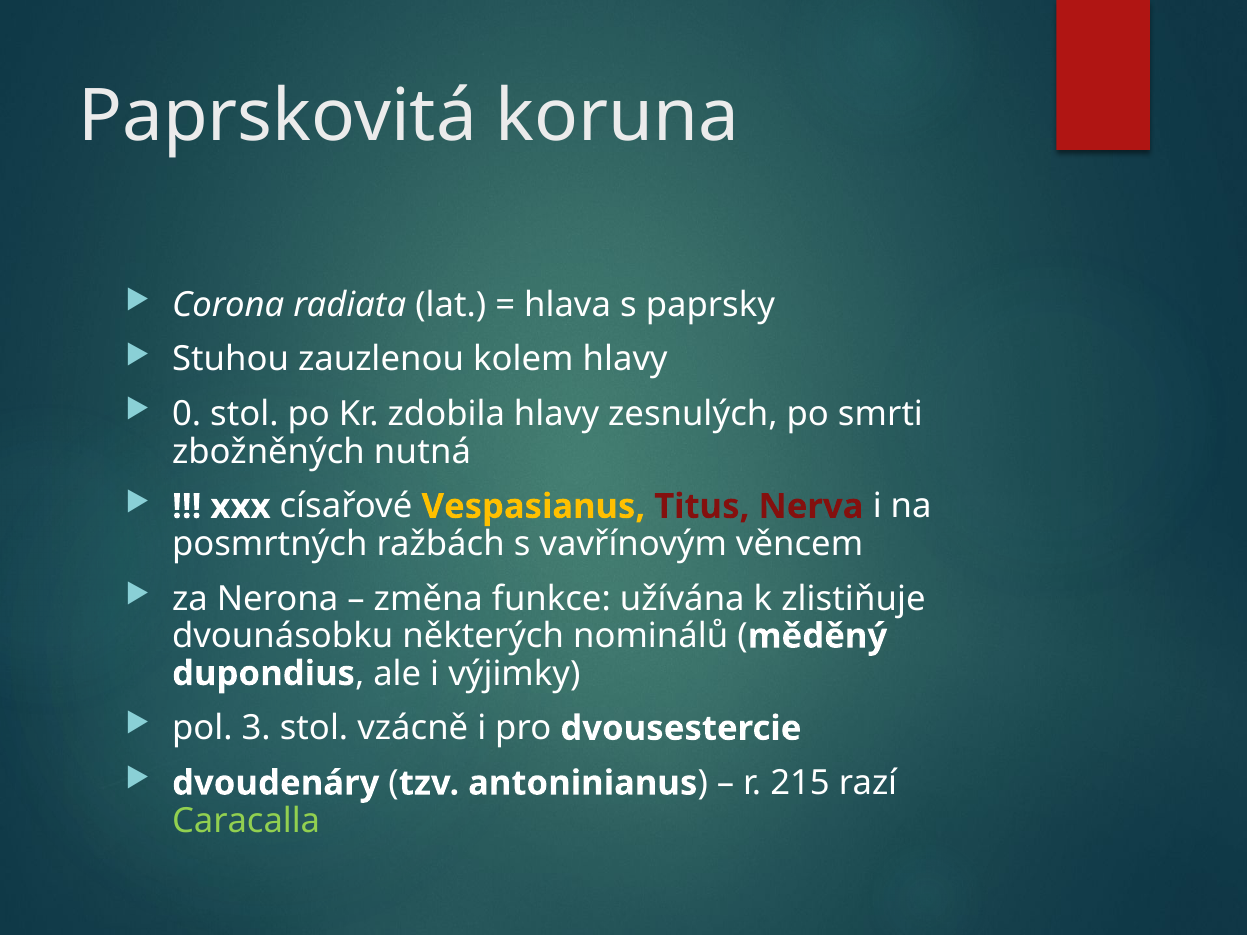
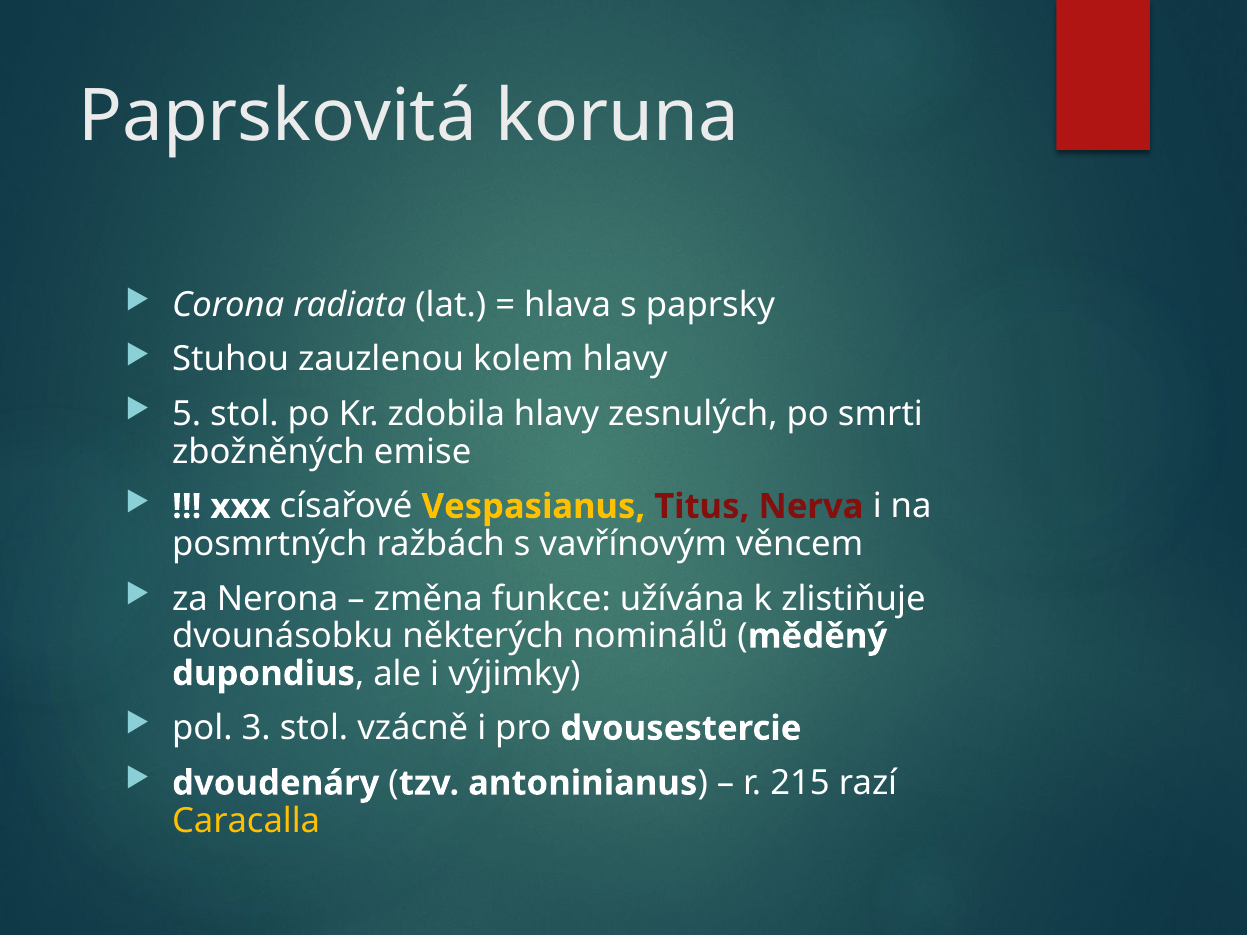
0: 0 -> 5 (187, 414)
nutná: nutná -> emise (423, 452)
Caracalla colour: light green -> yellow (246, 821)
